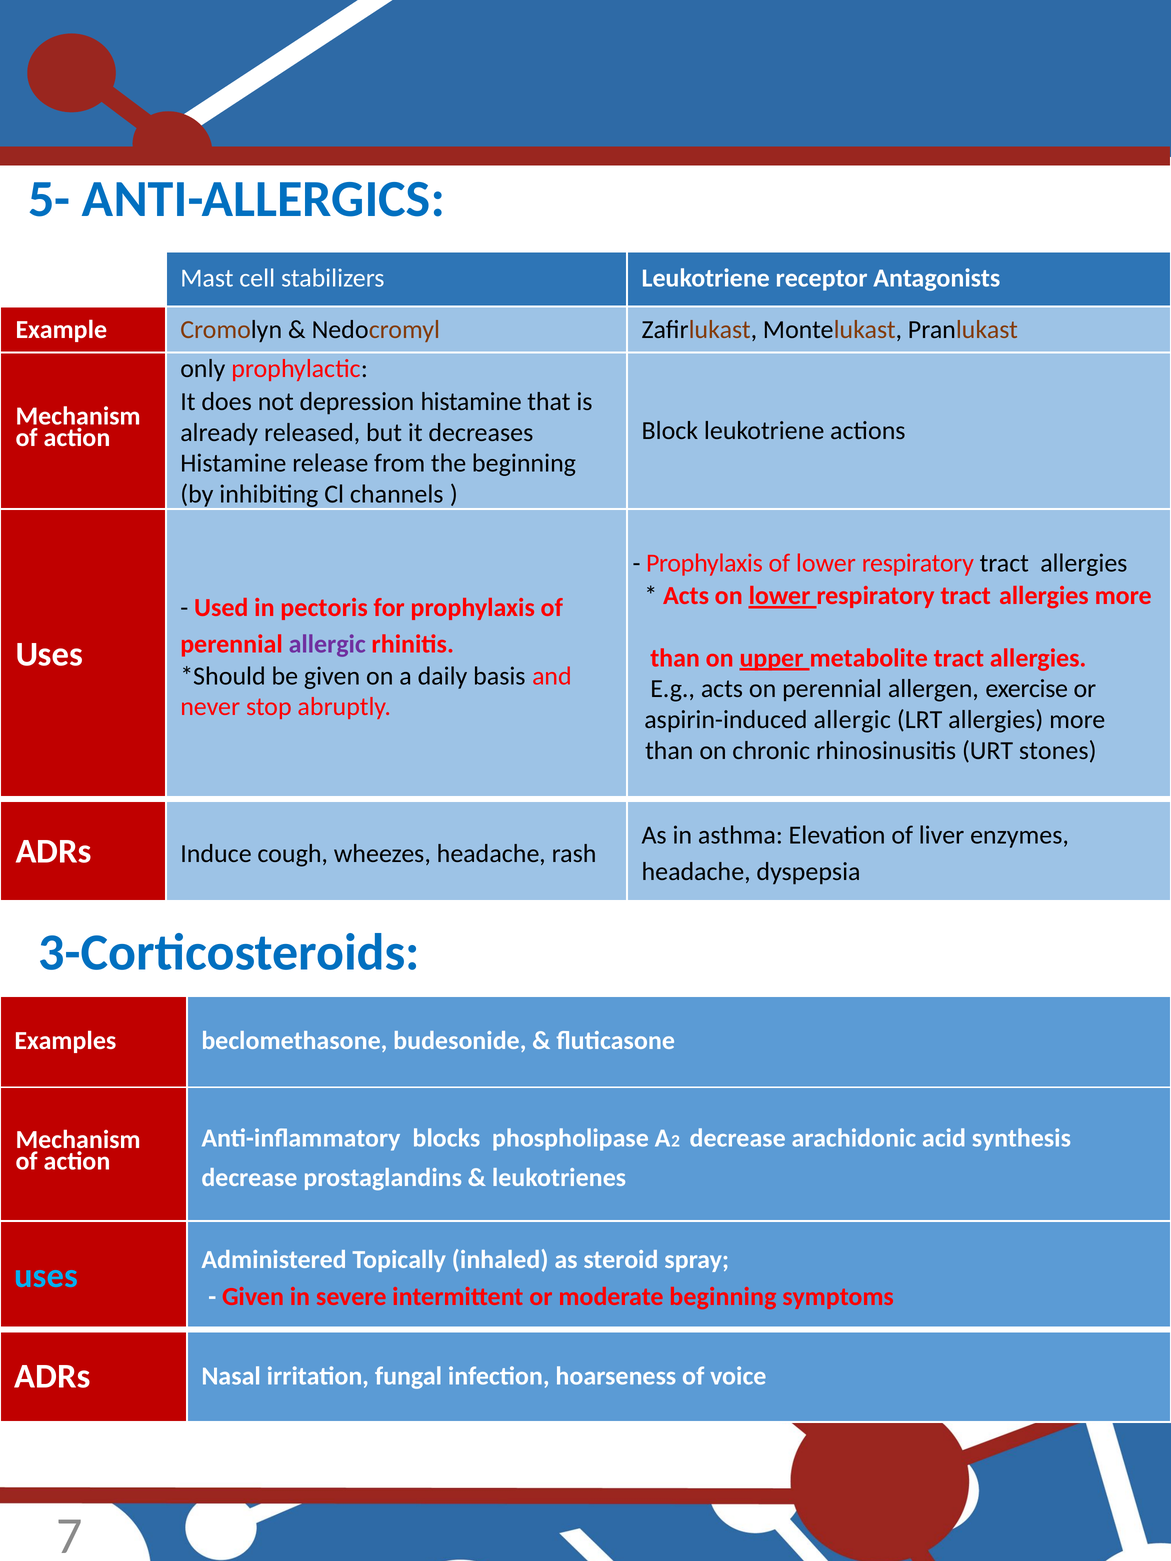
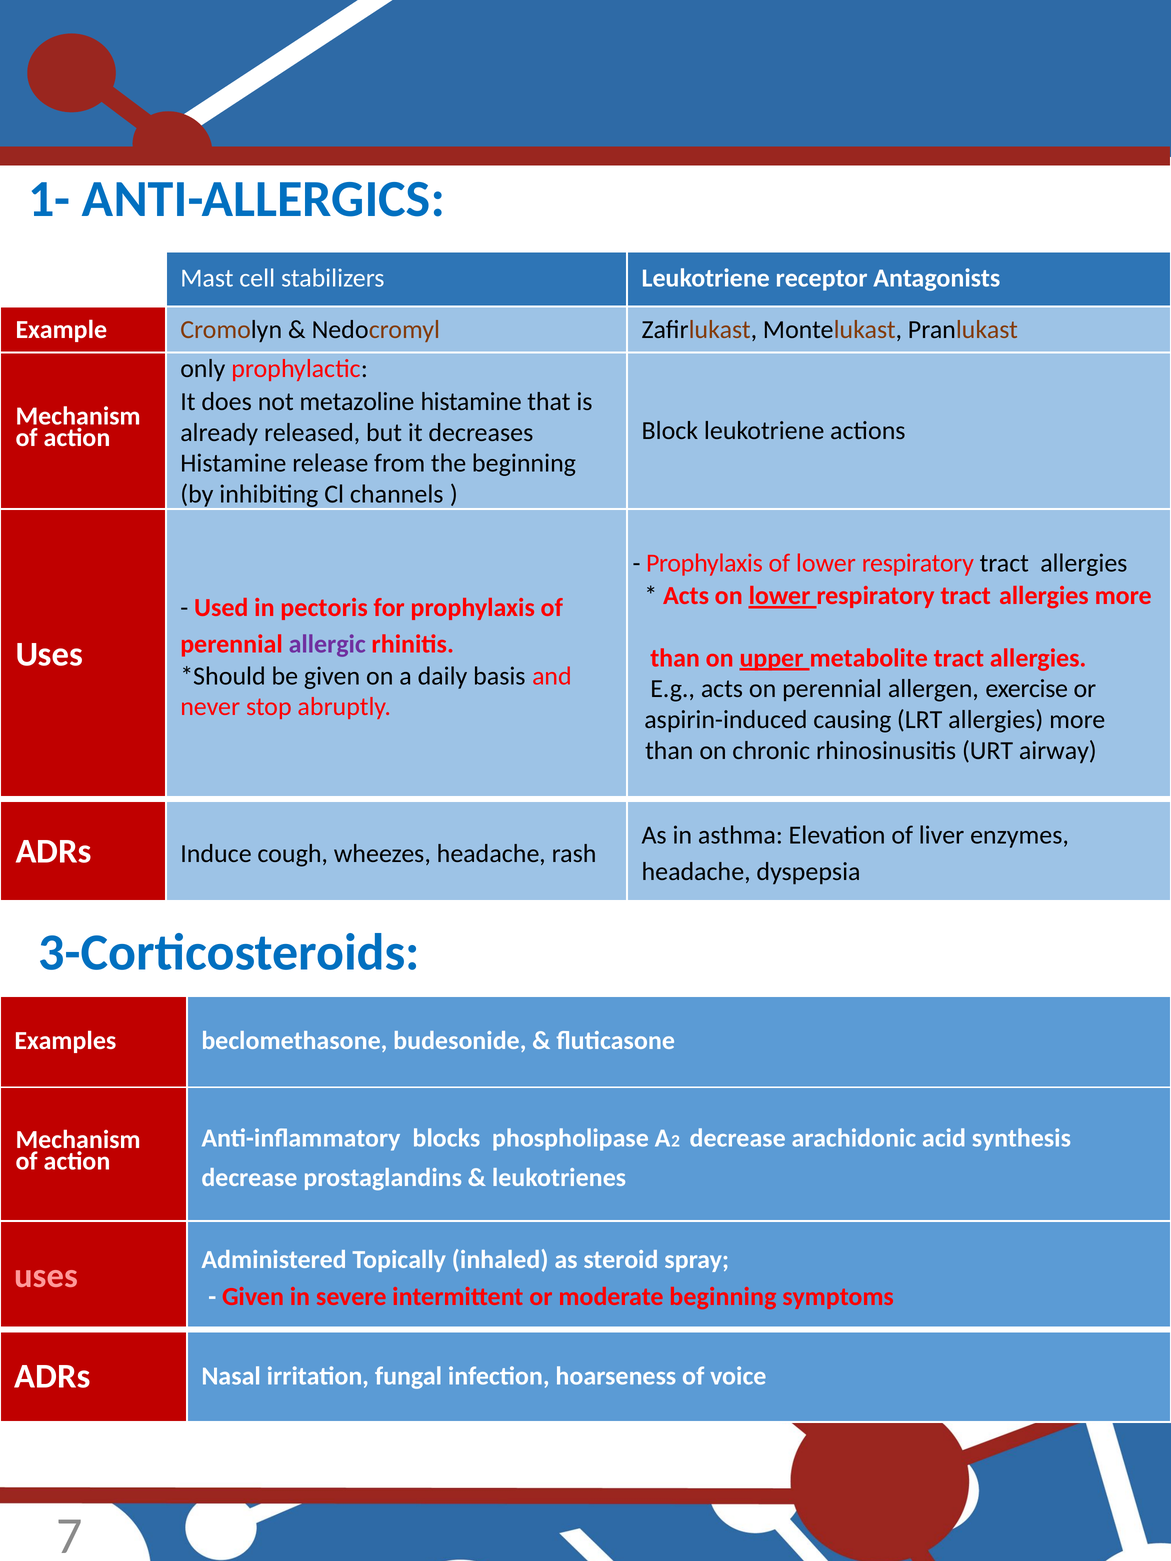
5-: 5- -> 1- (49, 199)
depression: depression -> metazoline (357, 402)
aspirin-induced allergic: allergic -> causing (852, 720)
stones: stones -> airway (1058, 751)
uses colour: light blue -> pink (46, 1276)
